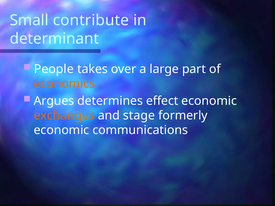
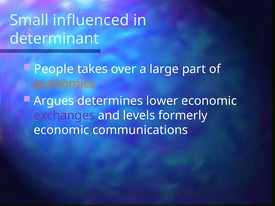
contribute: contribute -> influenced (91, 20)
effect: effect -> lower (162, 101)
exchanges colour: orange -> purple (64, 116)
stage: stage -> levels (139, 116)
